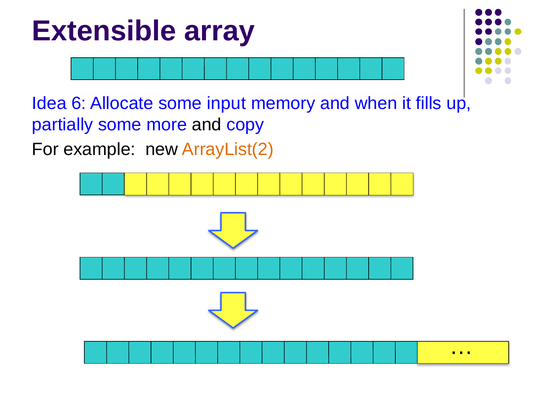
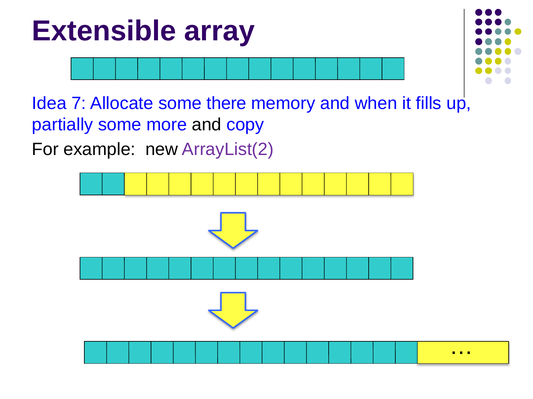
6: 6 -> 7 (79, 103)
input: input -> there (227, 103)
ArrayList(2 colour: orange -> purple (228, 150)
